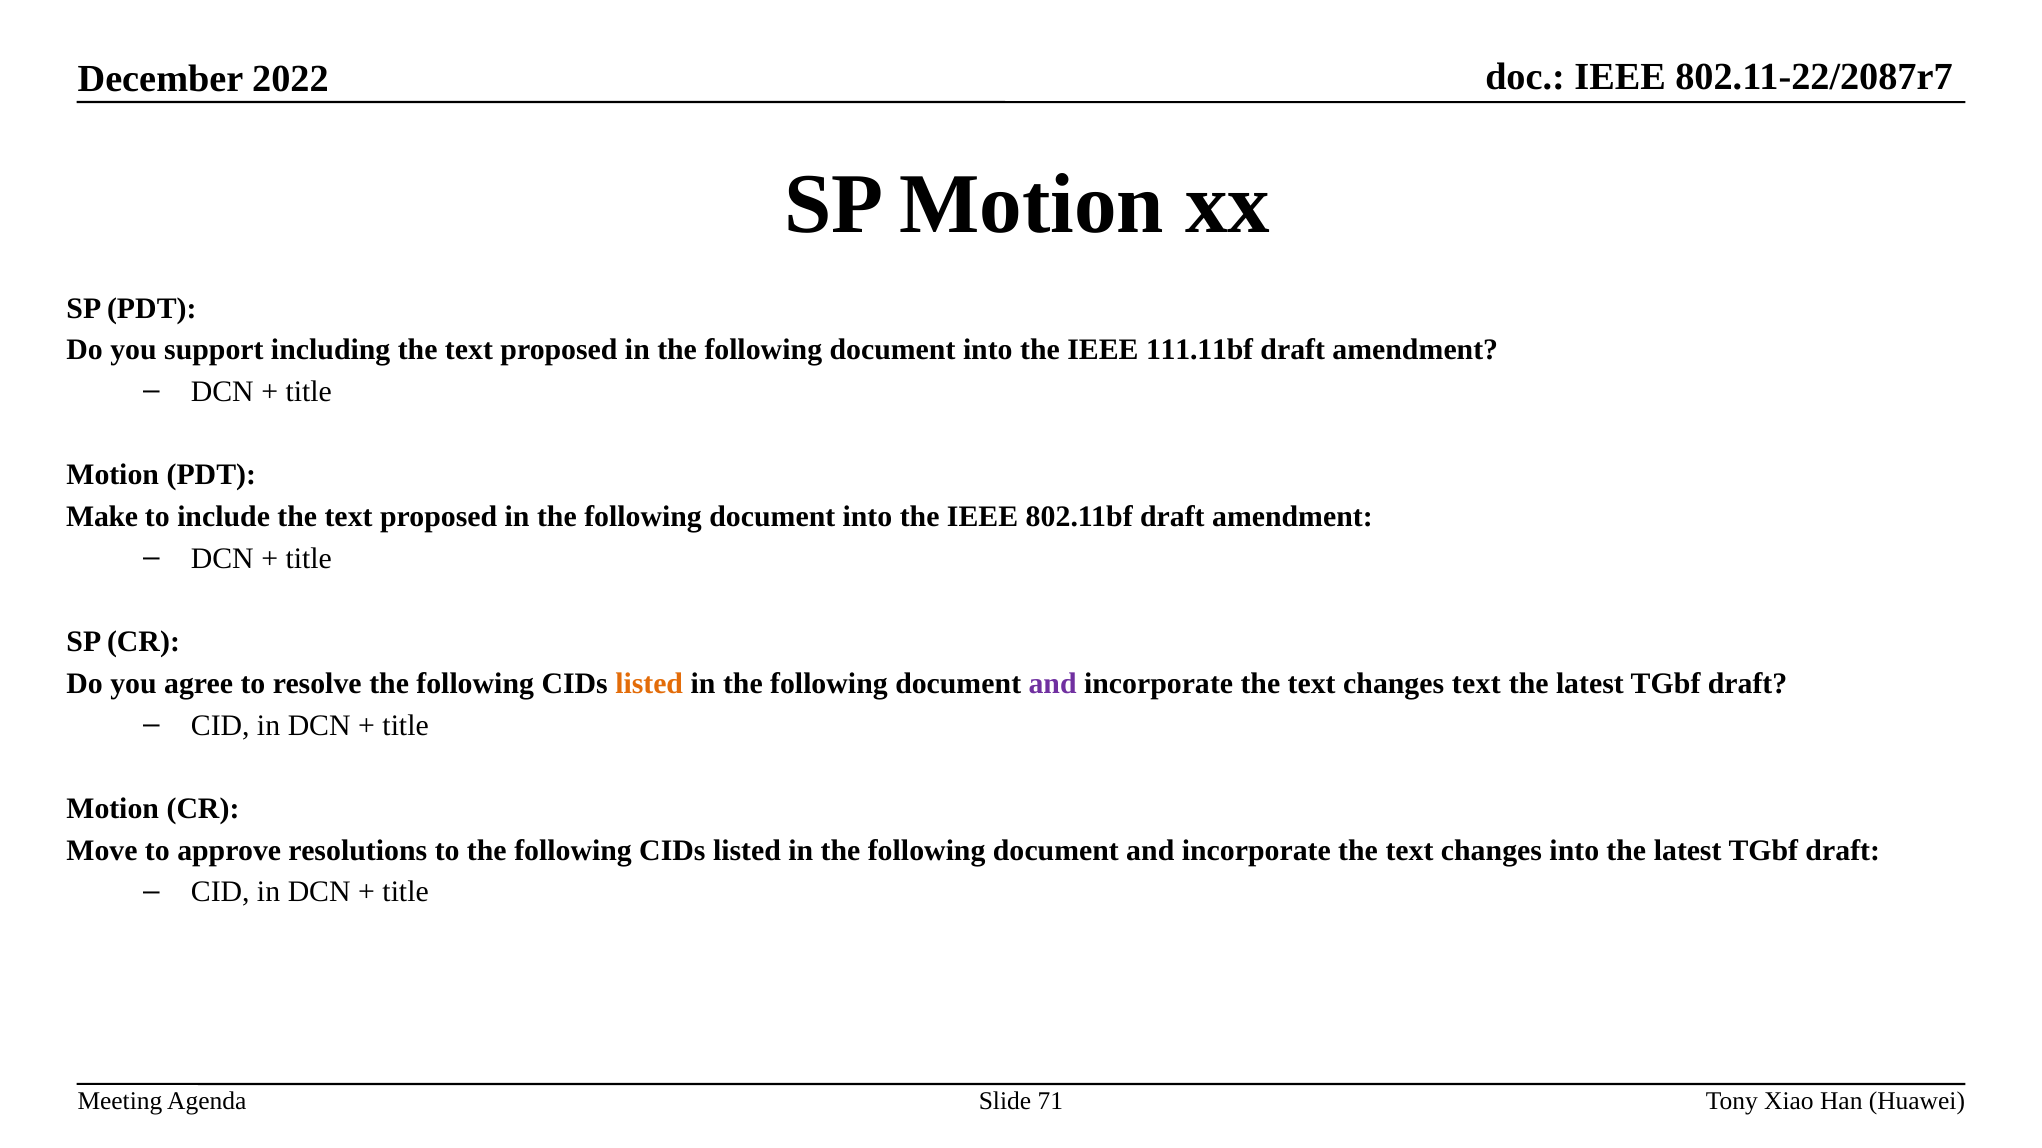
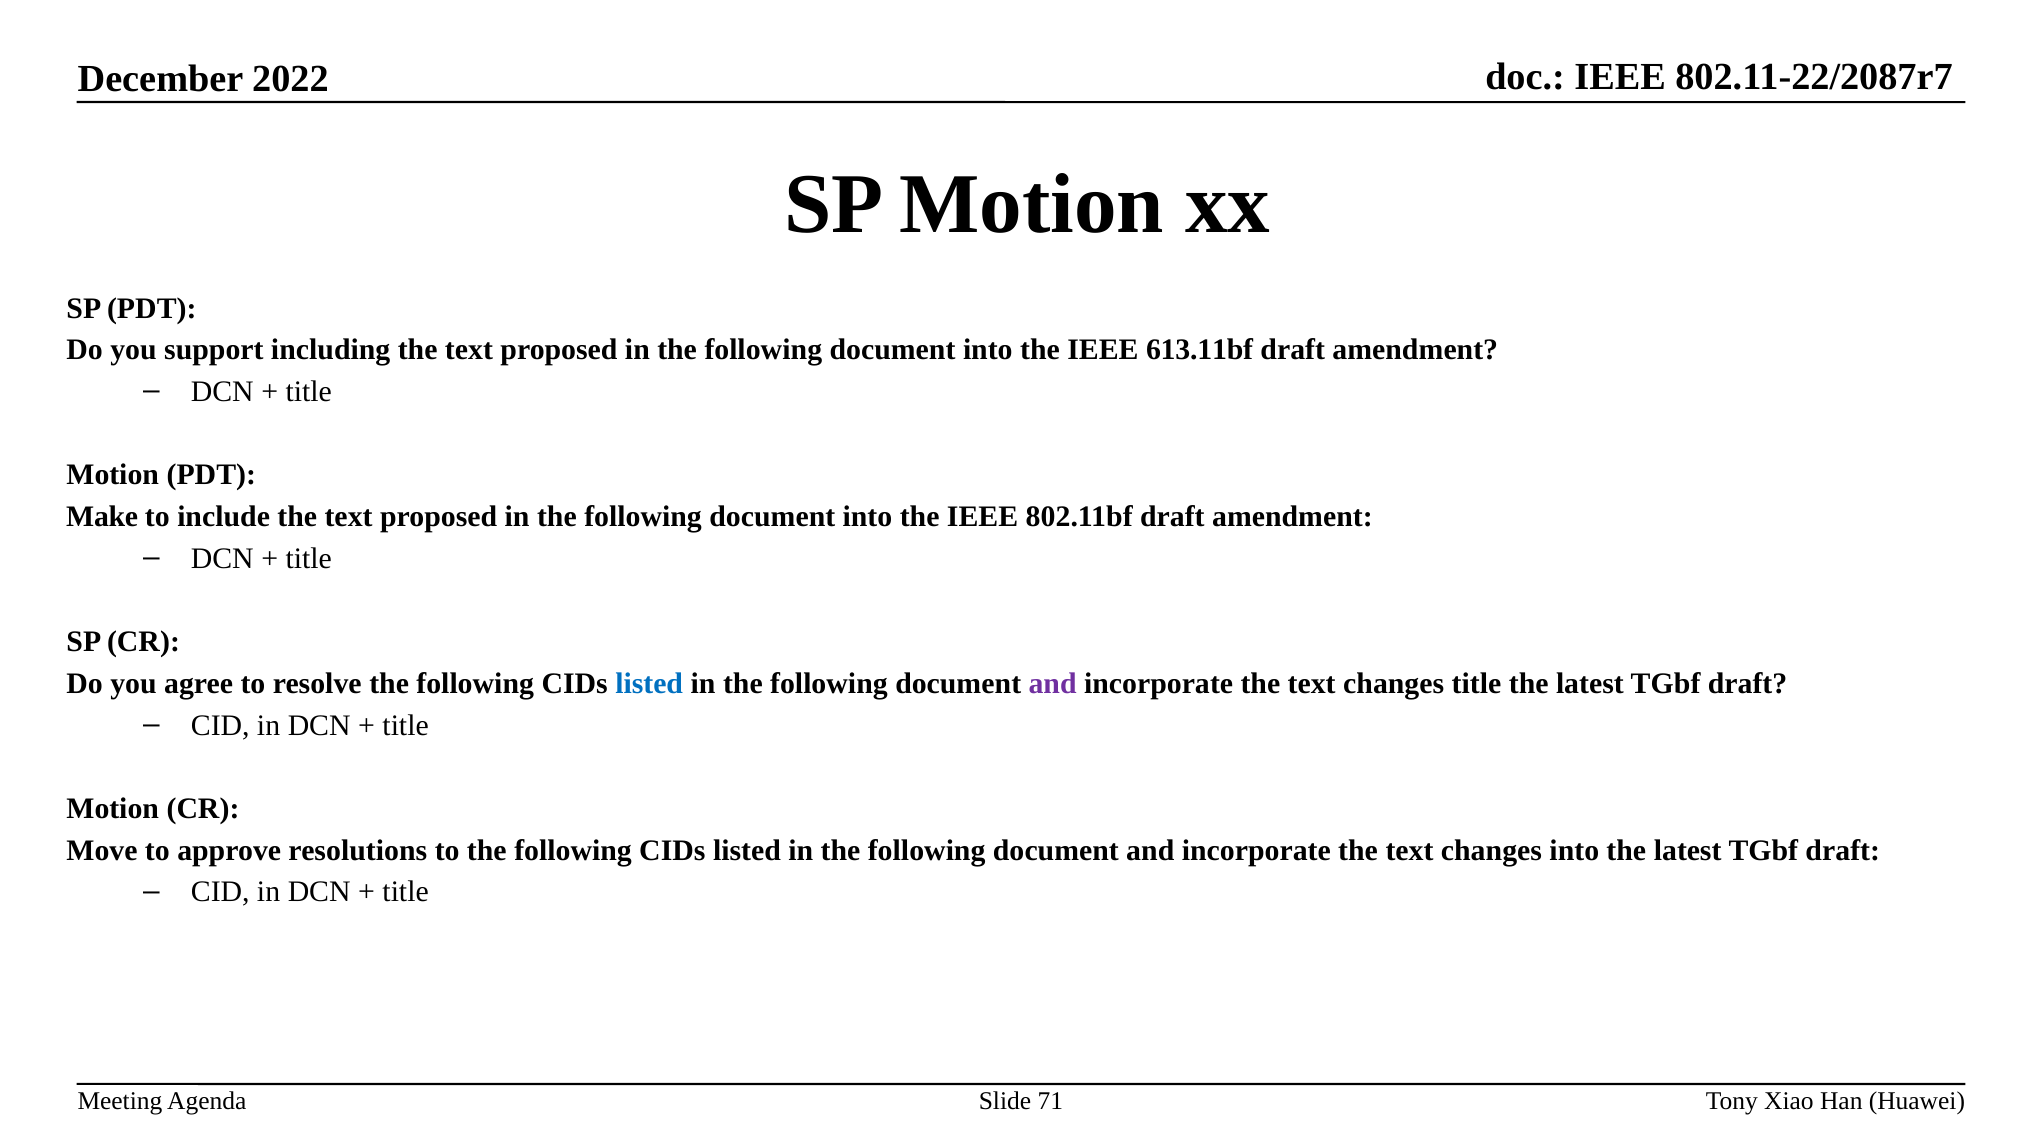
111.11bf: 111.11bf -> 613.11bf (1200, 350)
listed colour: orange -> blue (649, 684)
changes text: text -> title (1476, 684)
